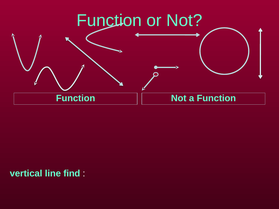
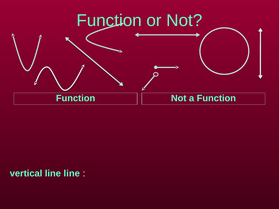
line find: find -> line (72, 174)
